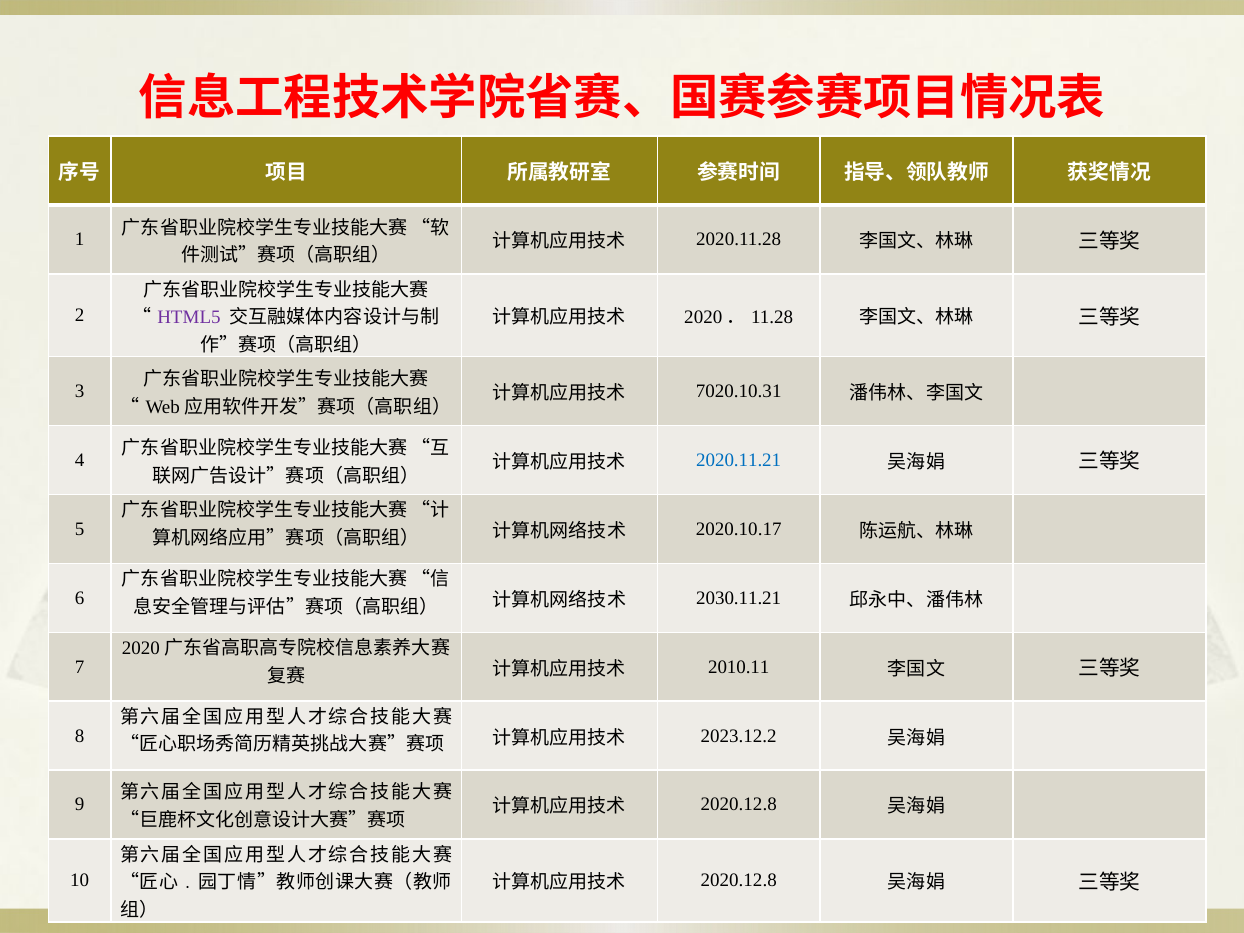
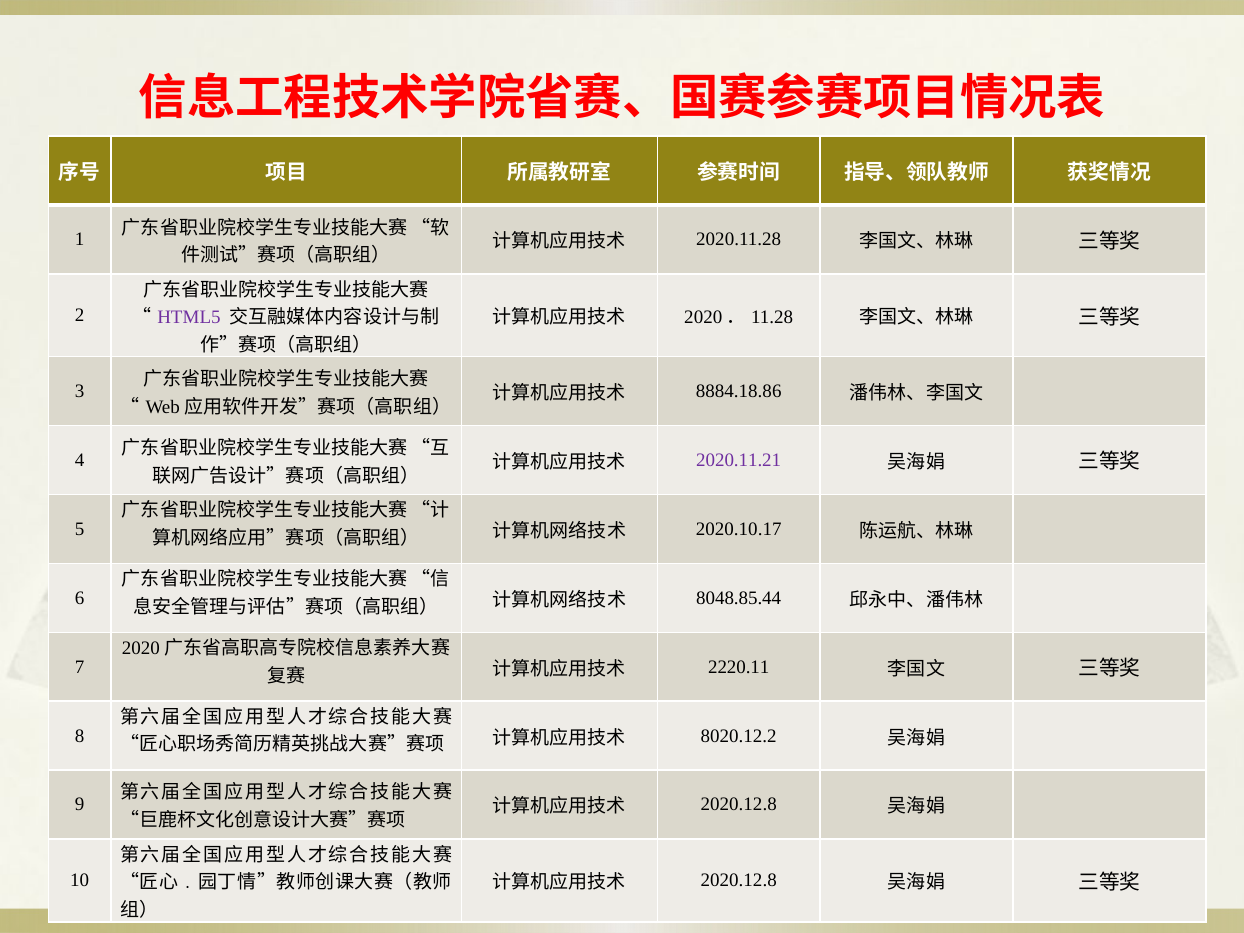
7020.10.31: 7020.10.31 -> 8884.18.86 (739, 391)
2020.11.21 colour: blue -> purple (739, 460)
2030.11.21: 2030.11.21 -> 8048.85.44 (739, 598)
2010.11: 2010.11 -> 2220.11 (739, 667)
2023.12.2: 2023.12.2 -> 8020.12.2 (739, 736)
